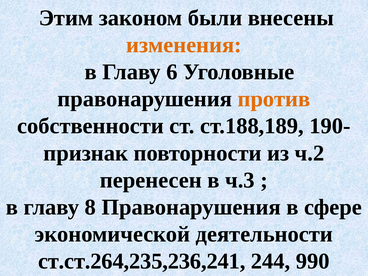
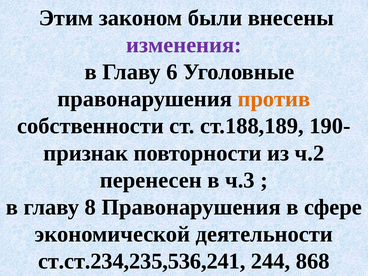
изменения colour: orange -> purple (184, 45)
ст.ст.264,235,236,241: ст.ст.264,235,236,241 -> ст.ст.234,235,536,241 (142, 261)
990: 990 -> 868 (313, 261)
